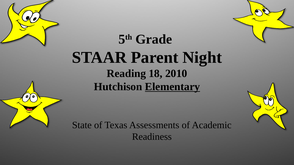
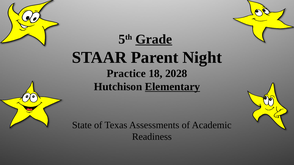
Grade underline: none -> present (154, 39)
Reading: Reading -> Practice (126, 74)
2010: 2010 -> 2028 (176, 74)
